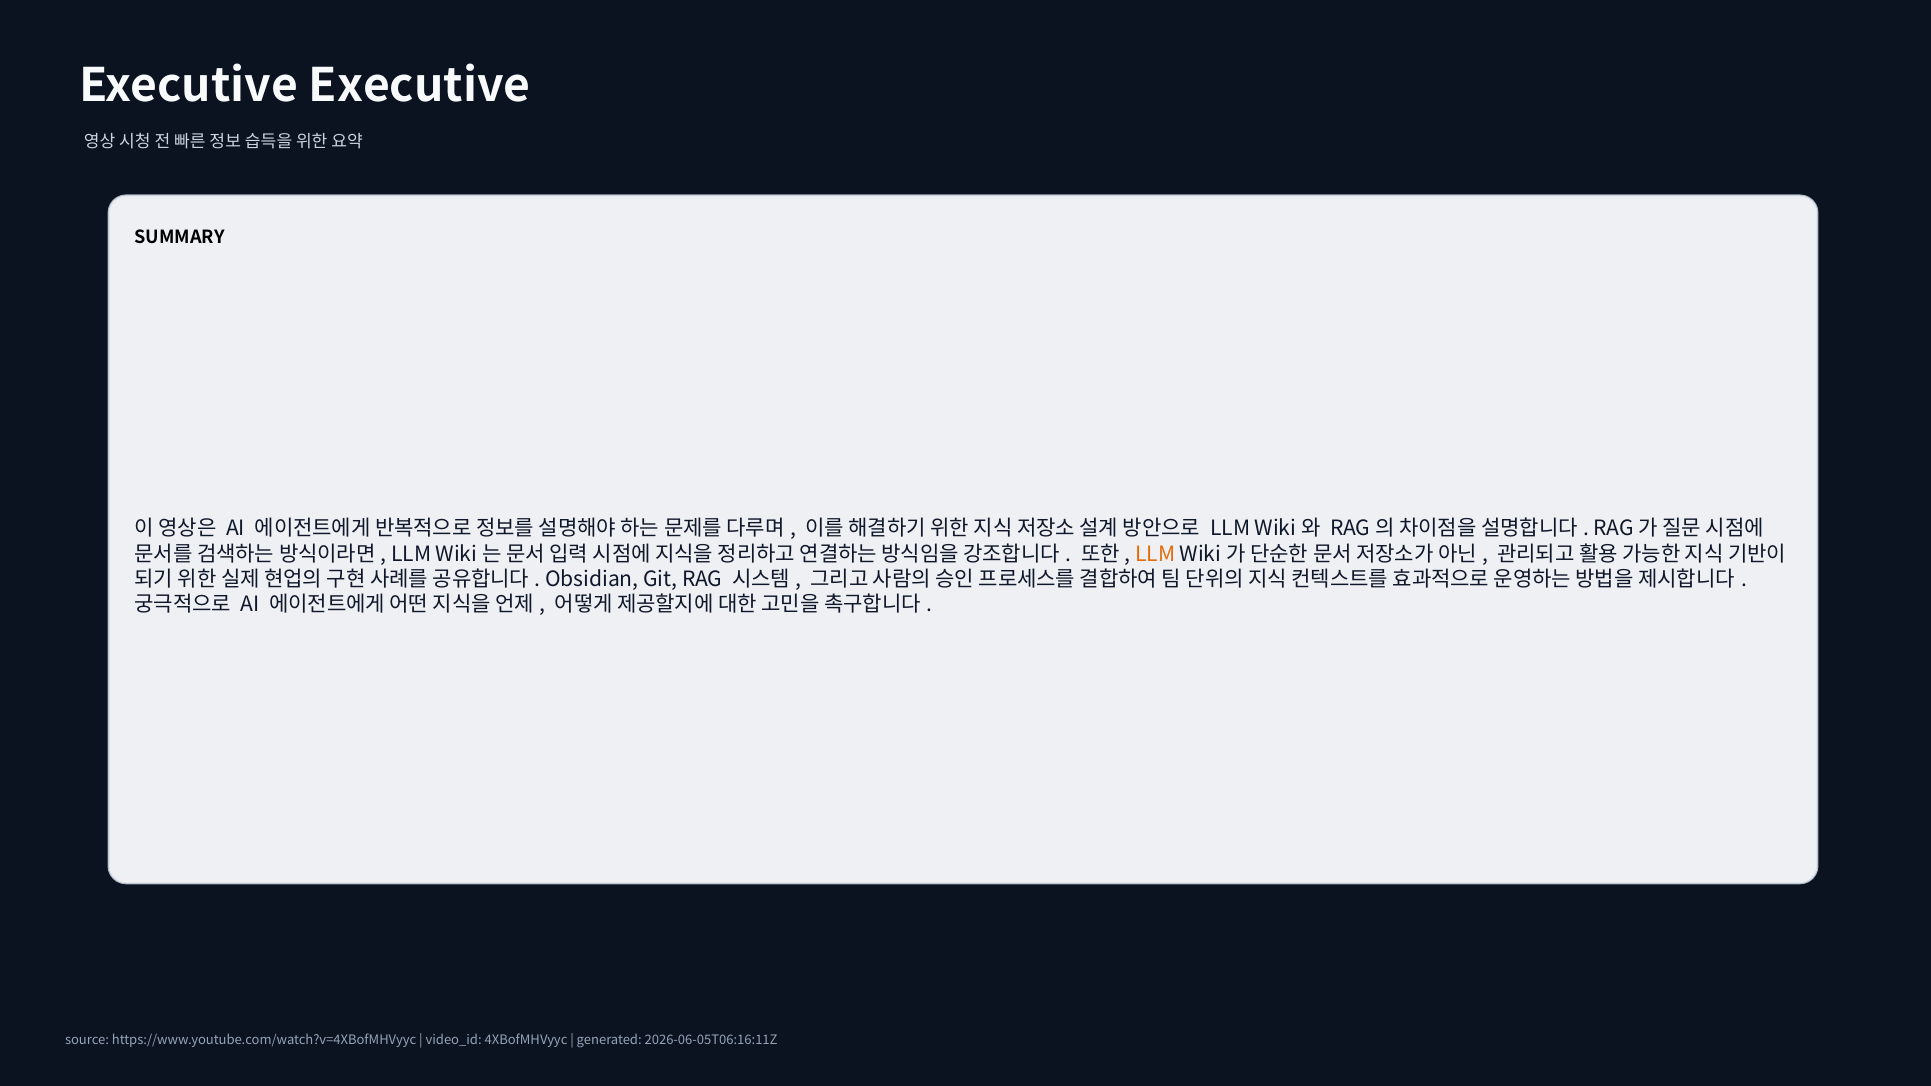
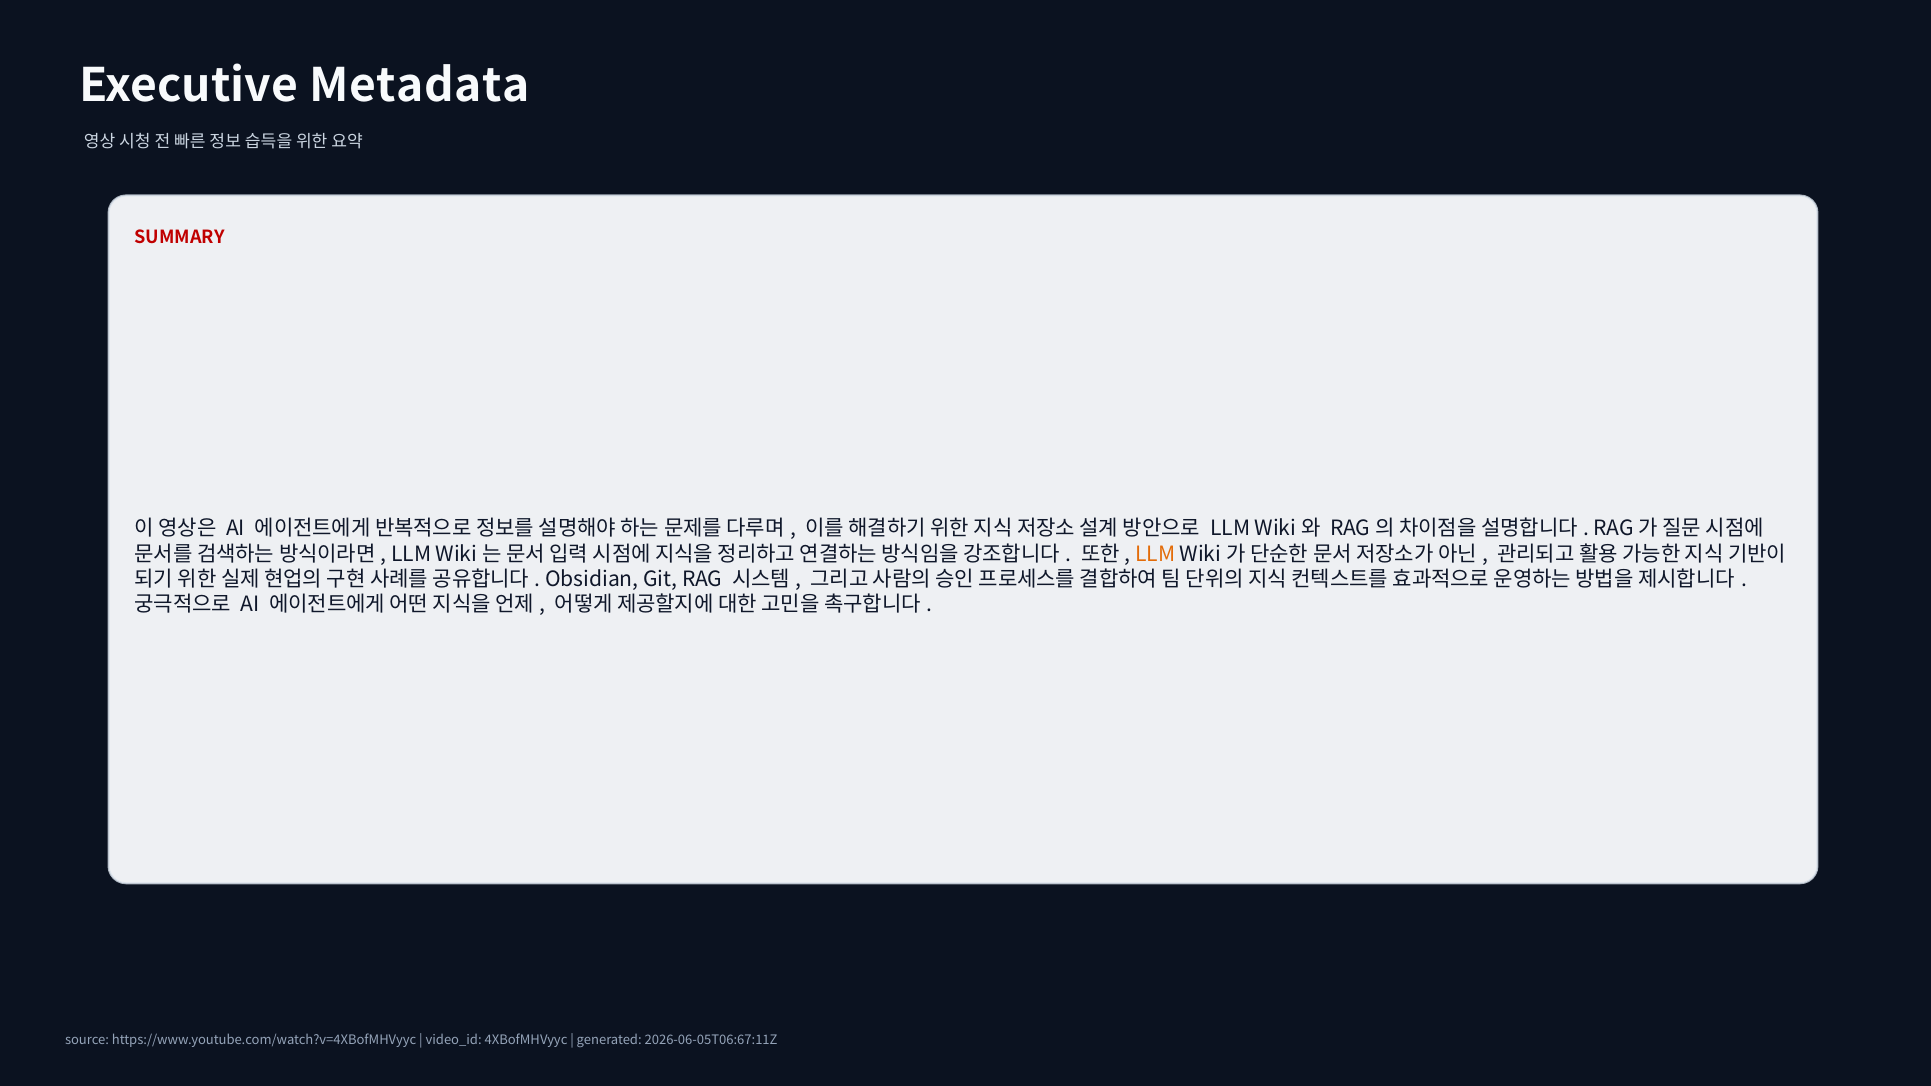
Executive Executive: Executive -> Metadata (419, 87)
SUMMARY colour: black -> red (180, 238)
2026-06-05T06:16:11Z: 2026-06-05T06:16:11Z -> 2026-06-05T06:67:11Z (711, 1040)
